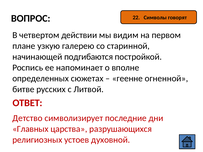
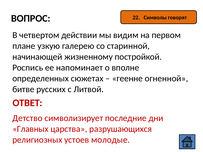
подгибаются: подгибаются -> жизненному (89, 57)
духовной: духовной -> молодые (111, 140)
